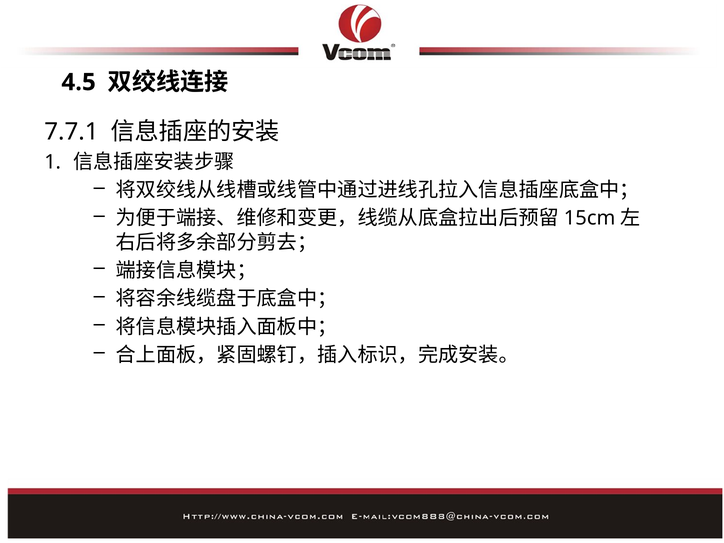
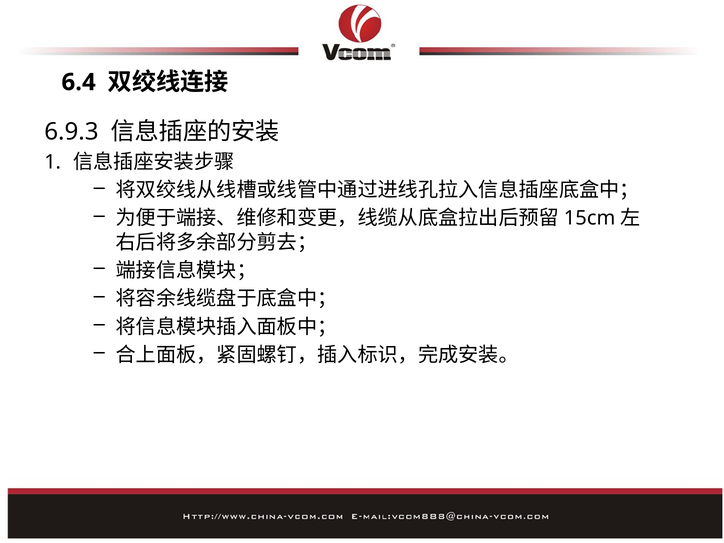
4.5: 4.5 -> 6.4 (79, 82)
7.7.1: 7.7.1 -> 6.9.3 (71, 132)
